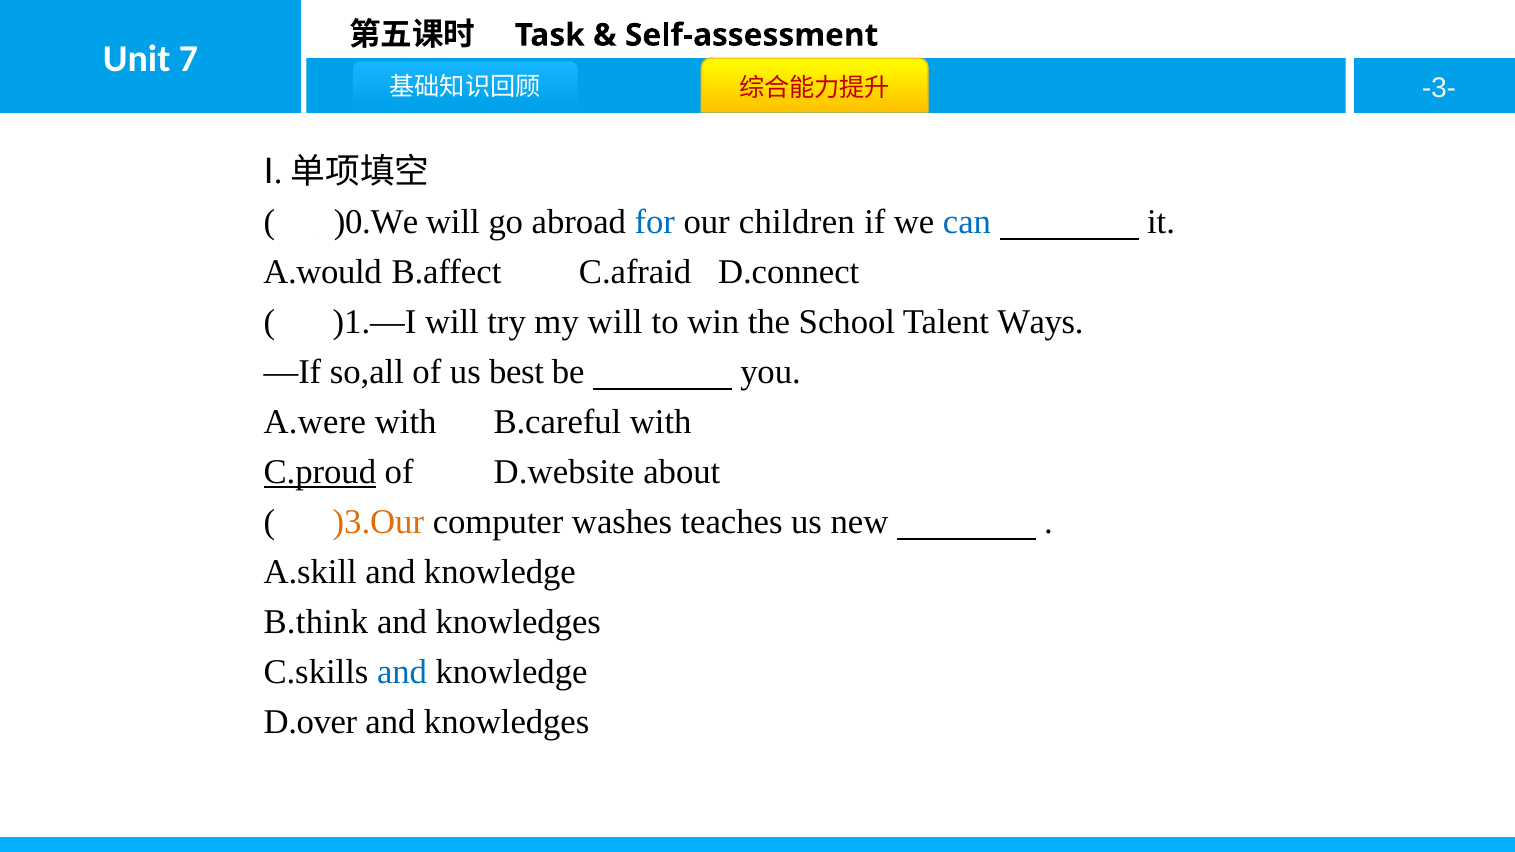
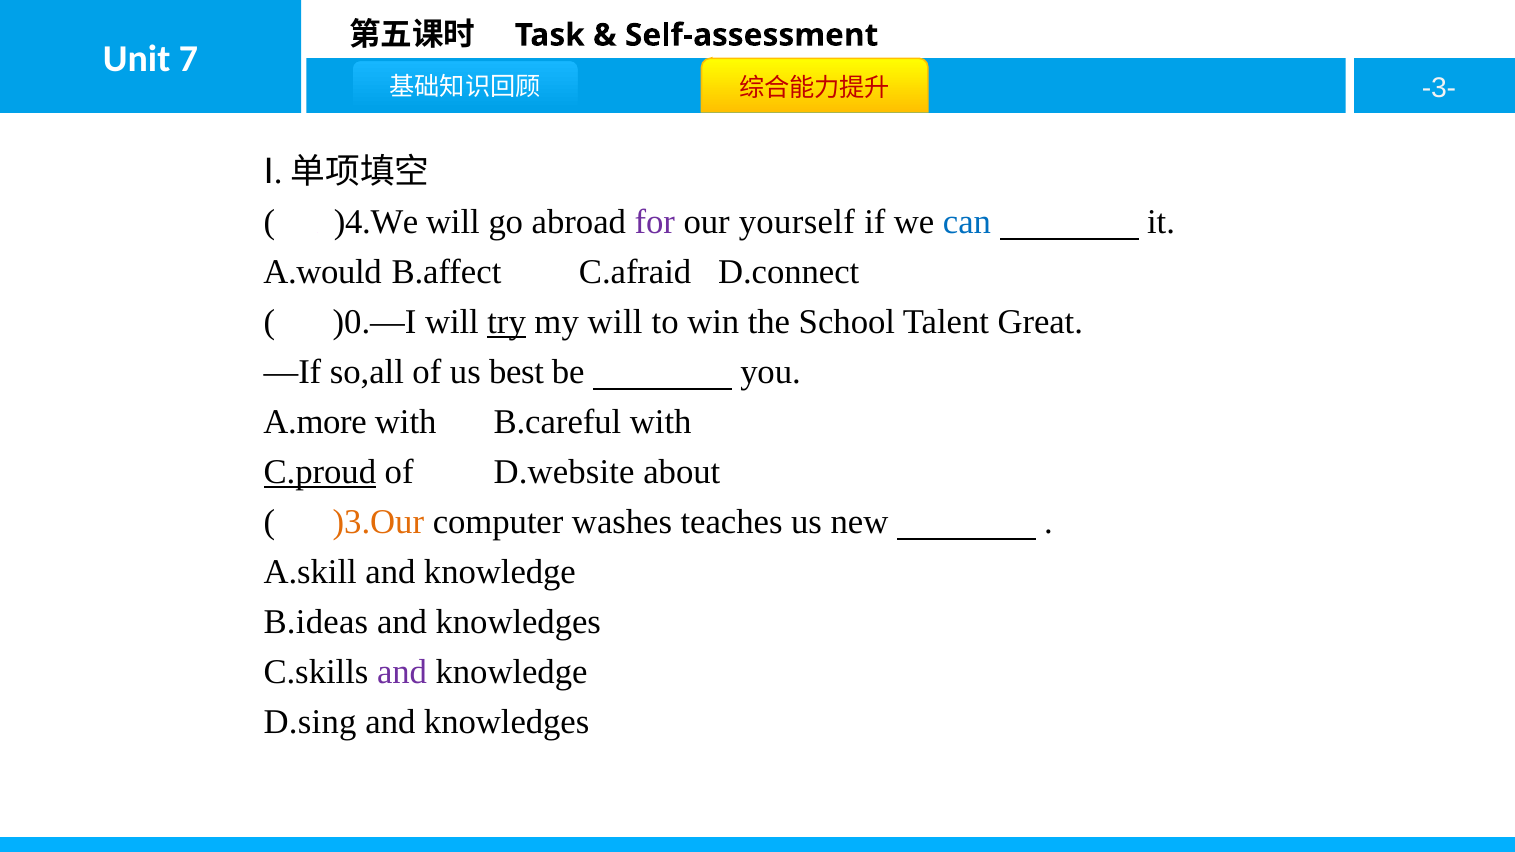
)0.We: )0.We -> )4.We (376, 222)
for colour: blue -> purple (655, 222)
children: children -> yourself (797, 222)
)1.—I: )1.—I -> )0.—I (375, 322)
try underline: none -> present (507, 322)
Ways: Ways -> Great (1040, 322)
A.were: A.were -> A.more (315, 422)
B.think: B.think -> B.ideas (316, 622)
and colour: blue -> purple (402, 672)
D.over: D.over -> D.sing (310, 722)
